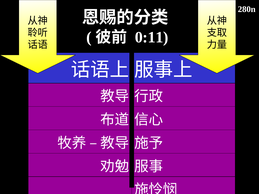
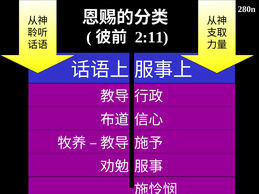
0:11: 0:11 -> 2:11 (152, 37)
